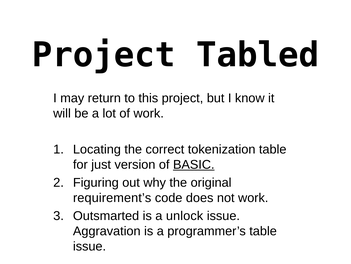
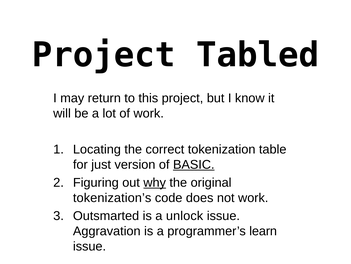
why underline: none -> present (155, 182)
requirement’s: requirement’s -> tokenization’s (112, 197)
programmer’s table: table -> learn (263, 231)
